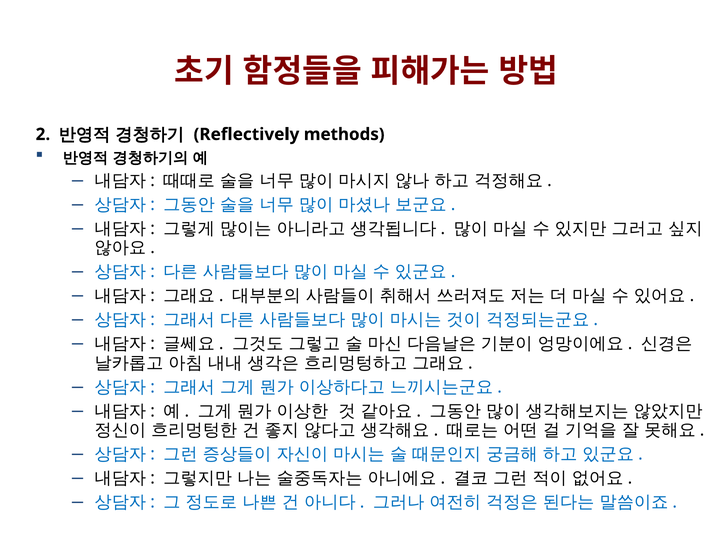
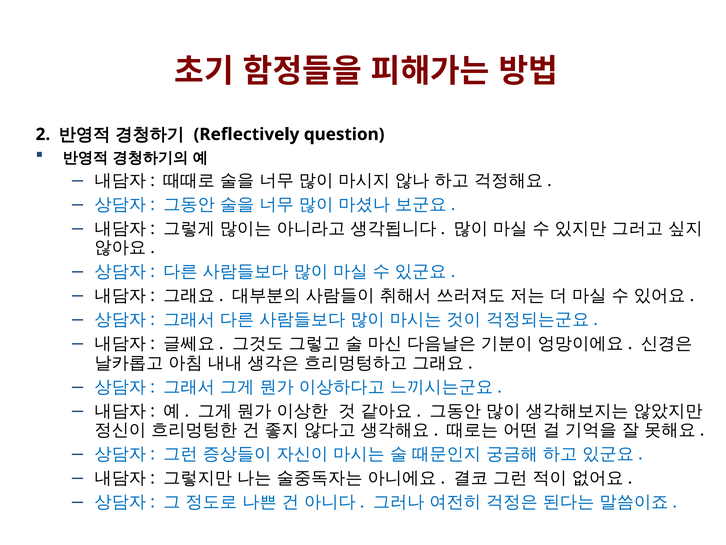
methods: methods -> question (344, 134)
